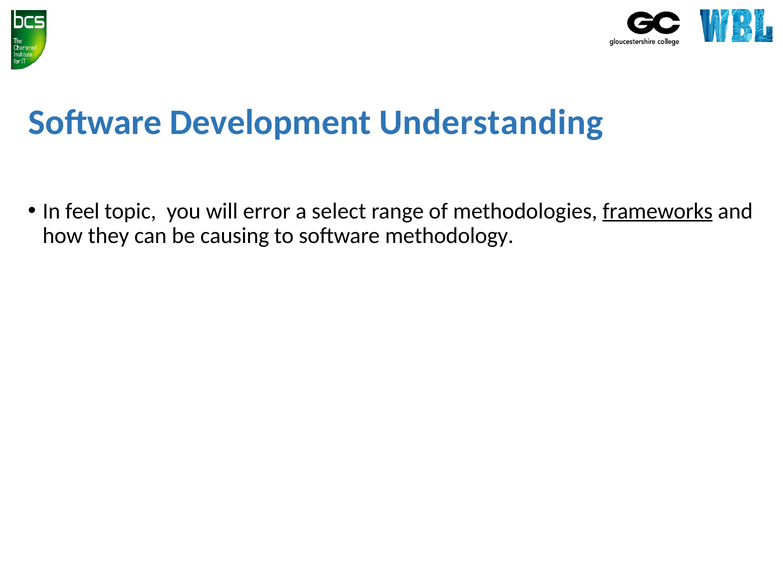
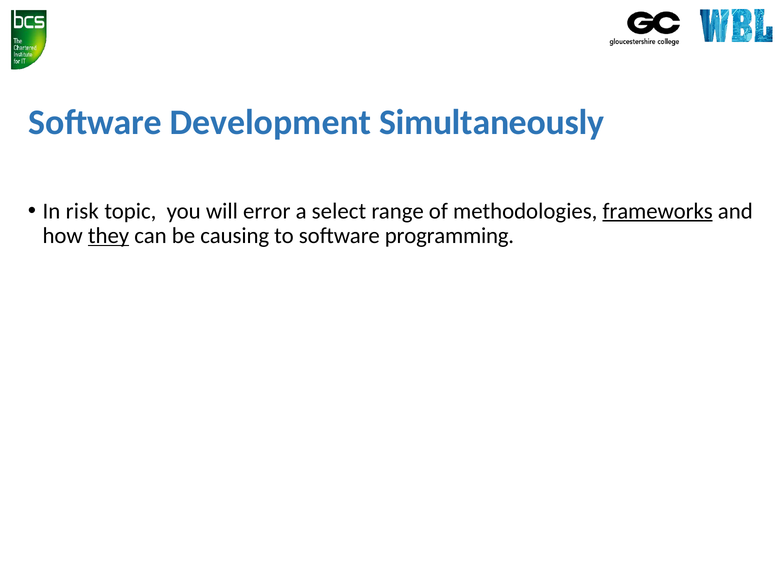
Understanding: Understanding -> Simultaneously (492, 122)
feel: feel -> risk (82, 211)
they underline: none -> present (109, 236)
methodology: methodology -> programming (449, 236)
